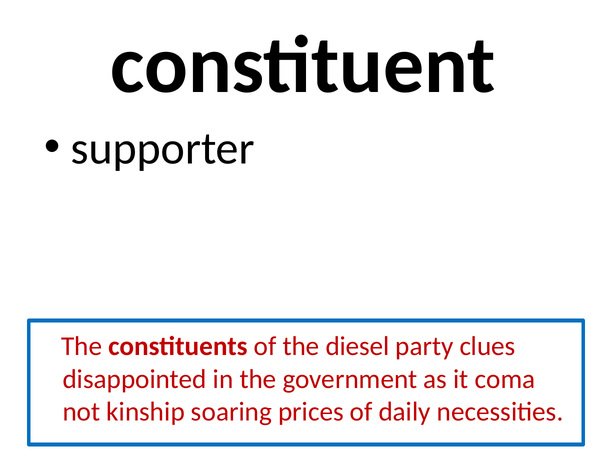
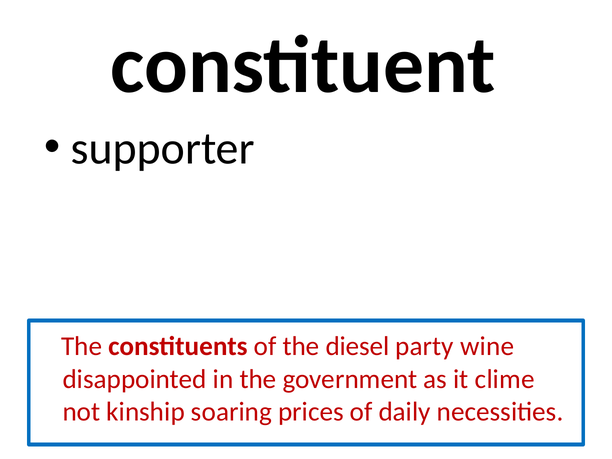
clues: clues -> wine (487, 346)
coma: coma -> clime (505, 379)
